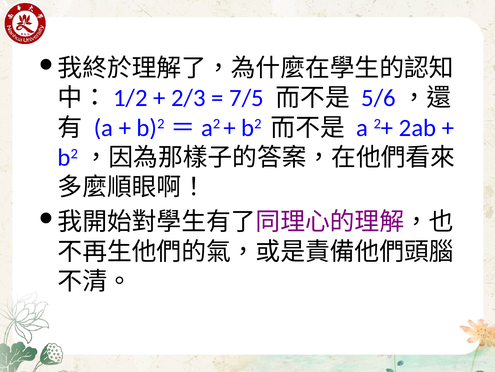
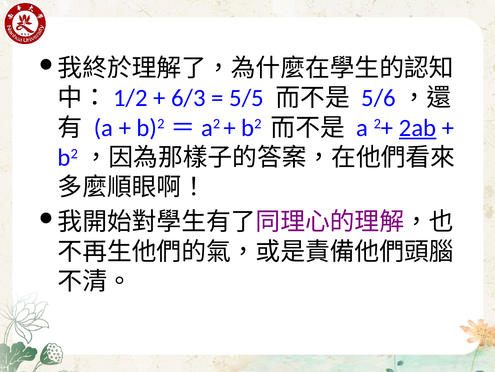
2/3: 2/3 -> 6/3 (188, 98)
7/5: 7/5 -> 5/5 (246, 98)
2ab underline: none -> present (418, 128)
